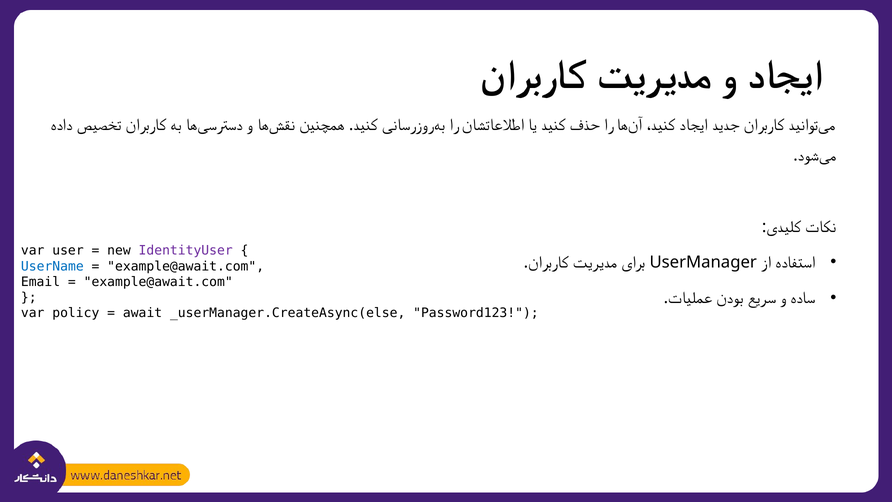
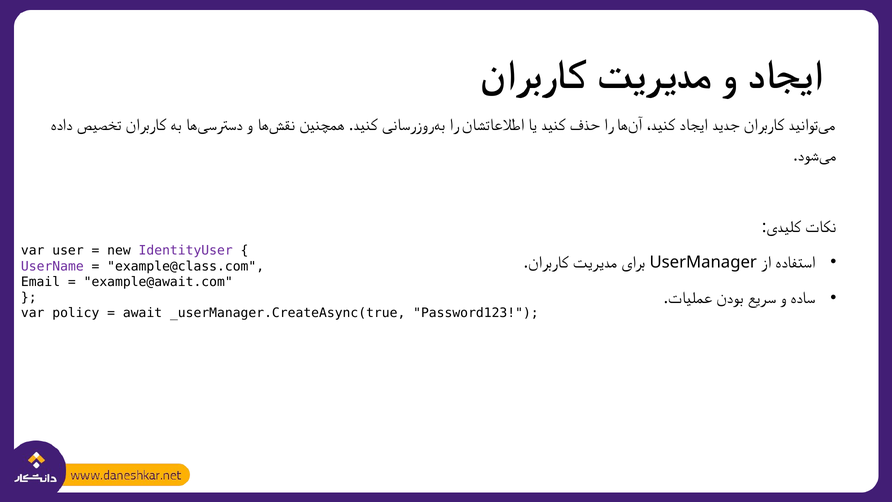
UserName colour: blue -> purple (52, 266)
example@await.com: example@await.com -> example@class.com (186, 266)
_userManager.CreateAsync(else: _userManager.CreateAsync(else -> _userManager.CreateAsync(true (288, 313)
